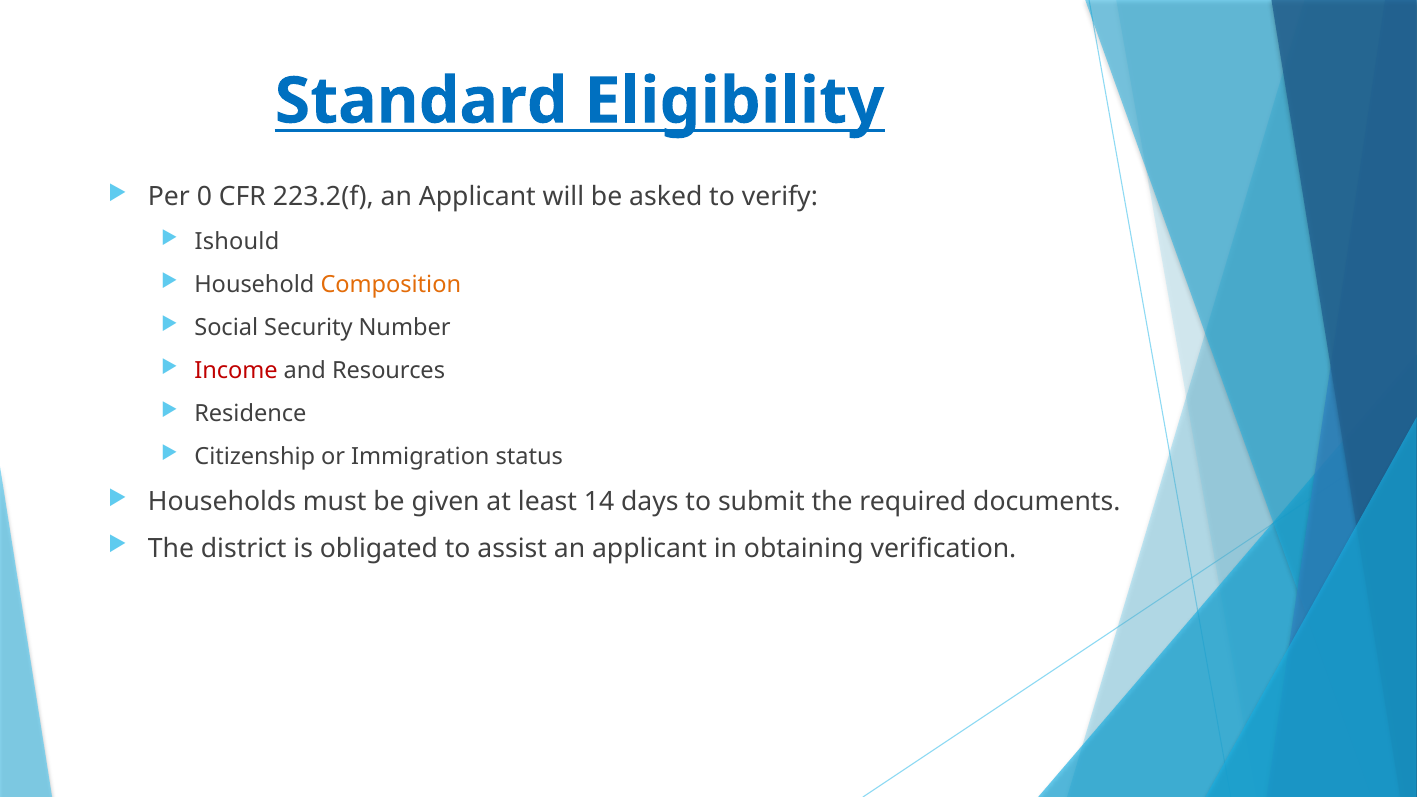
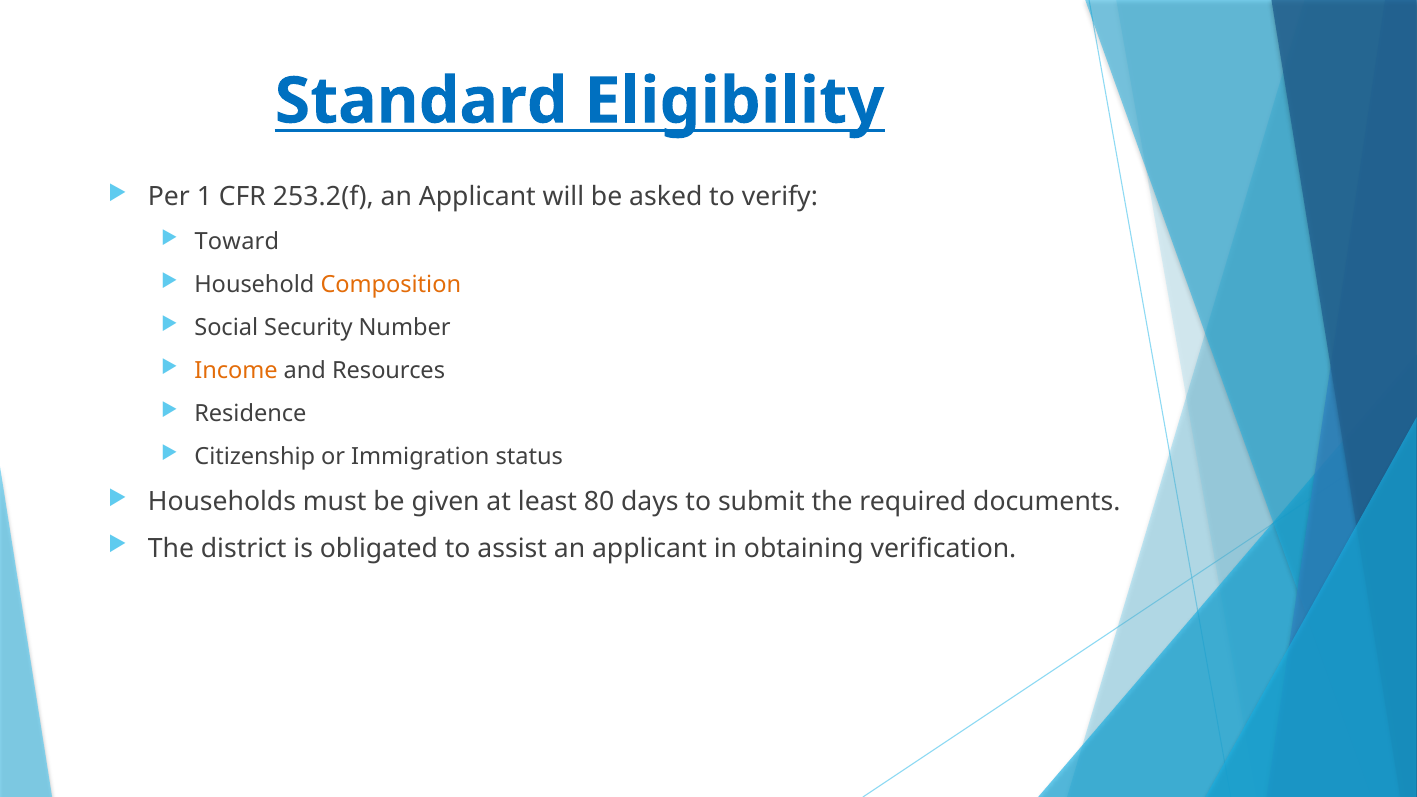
0: 0 -> 1 (204, 197)
223.2(f: 223.2(f -> 253.2(f (323, 197)
Ishould: Ishould -> Toward (237, 242)
Income colour: red -> orange (236, 371)
14: 14 -> 80 (599, 502)
